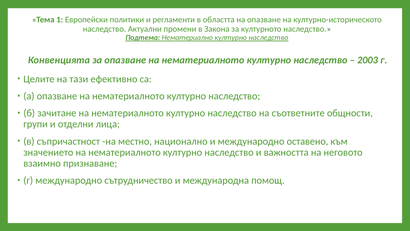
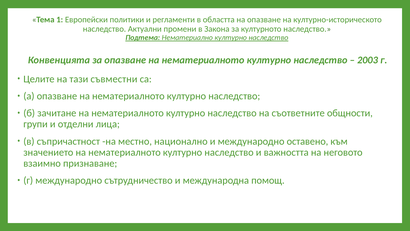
ефективно: ефективно -> съвместни (114, 79)
